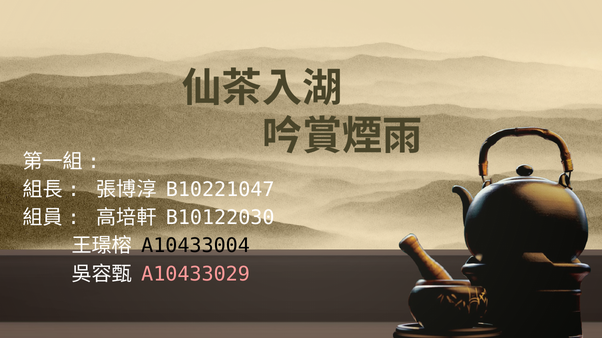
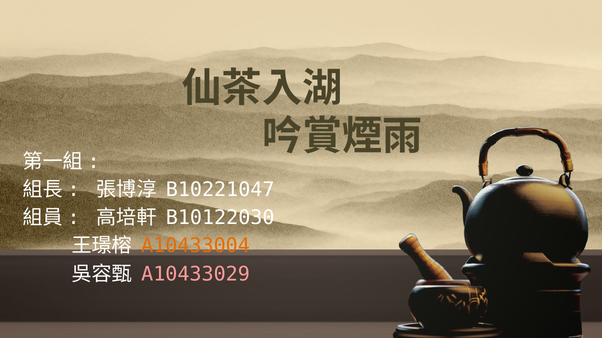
A10433004 colour: black -> orange (196, 246)
